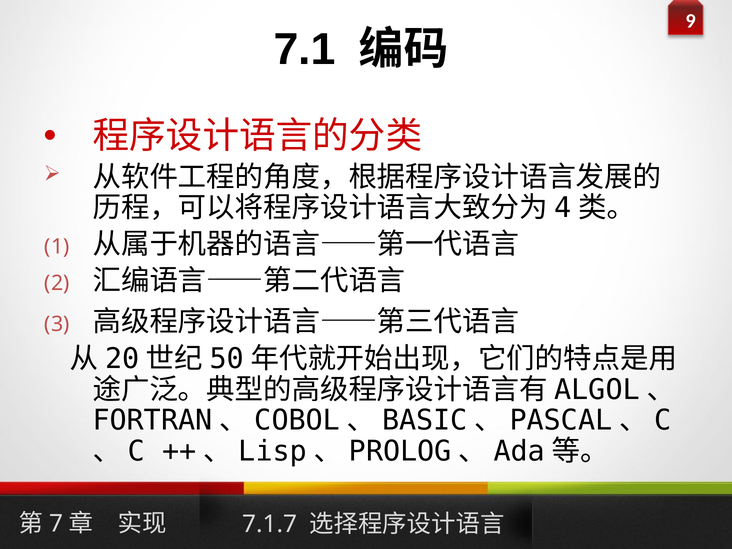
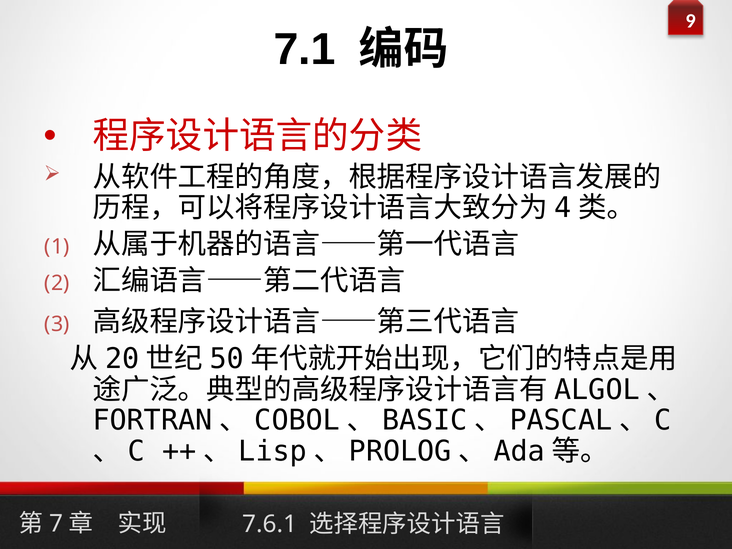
7.1.7: 7.1.7 -> 7.6.1 (270, 524)
